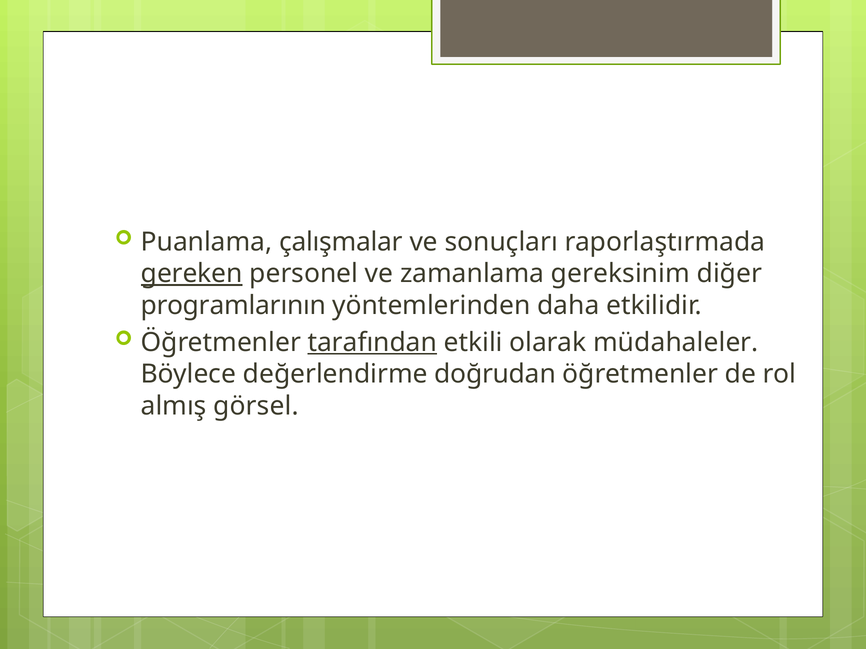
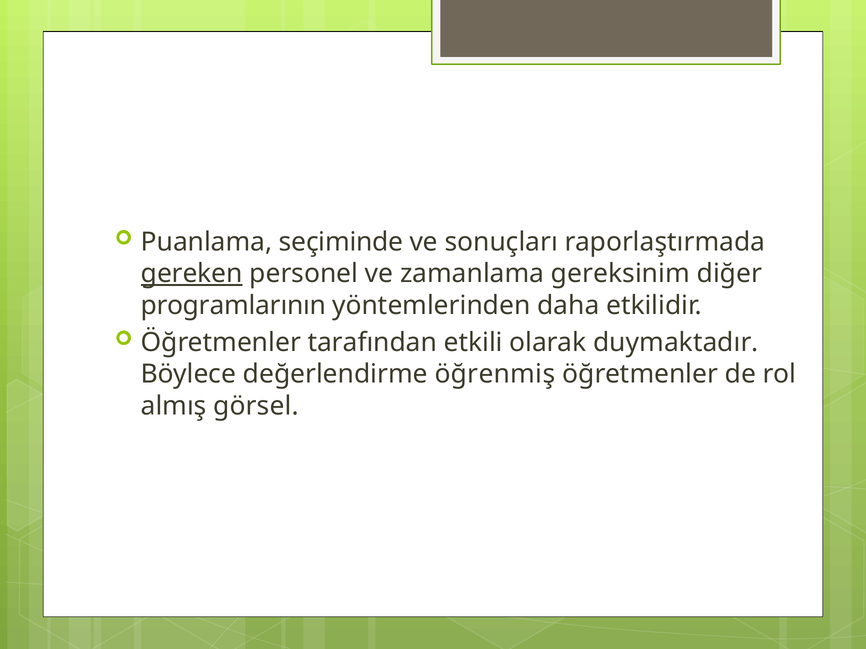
çalışmalar: çalışmalar -> seçiminde (341, 242)
tarafından underline: present -> none (372, 343)
müdahaleler: müdahaleler -> duymaktadır (676, 343)
doğrudan: doğrudan -> öğrenmiş (495, 374)
